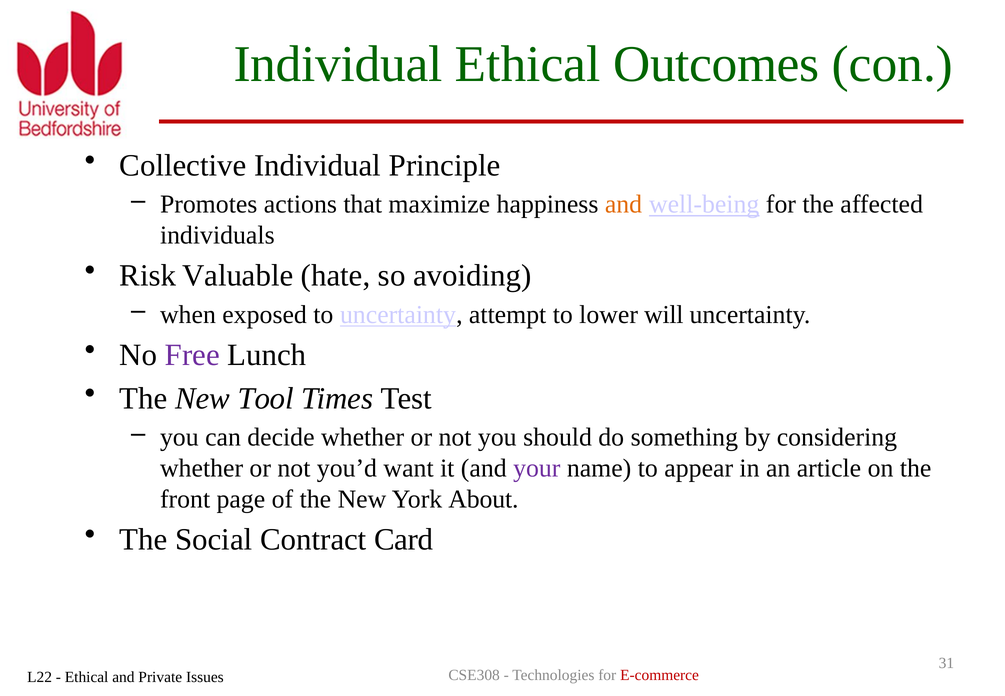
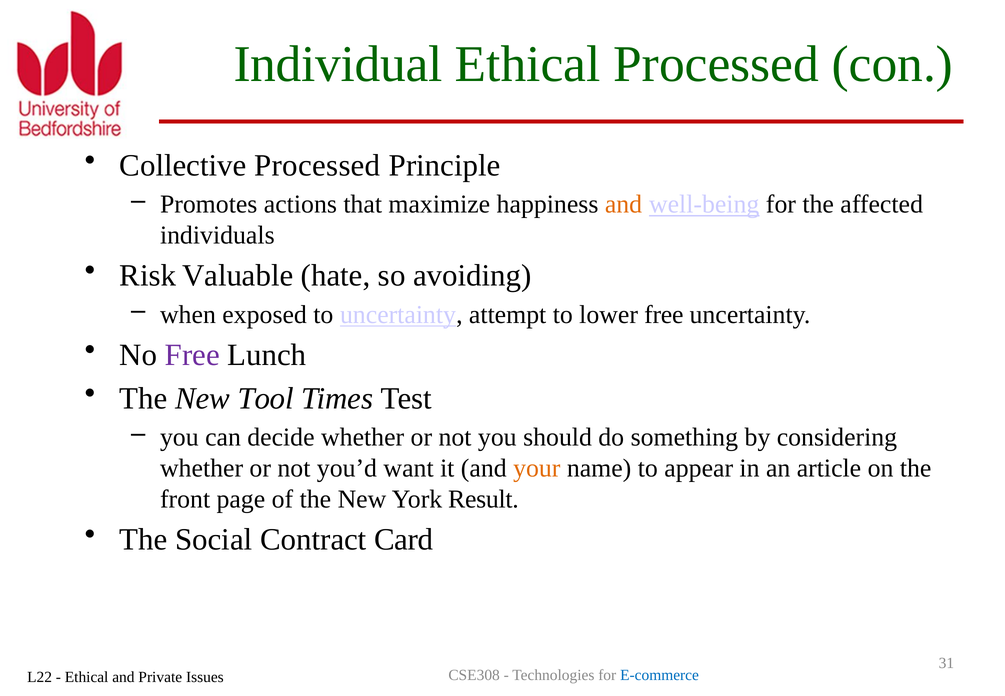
Ethical Outcomes: Outcomes -> Processed (716, 64)
Collective Individual: Individual -> Processed (317, 165)
lower will: will -> free (664, 314)
your colour: purple -> orange (537, 468)
About: About -> Result (483, 499)
E-commerce colour: red -> blue (660, 675)
